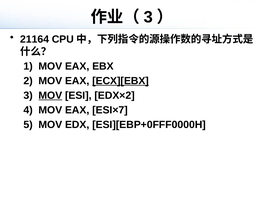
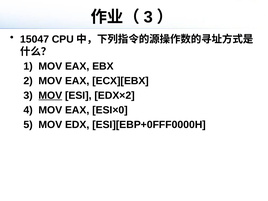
21164: 21164 -> 15047 (35, 39)
ECX][EBX underline: present -> none (121, 81)
ESI×7: ESI×7 -> ESI×0 (110, 110)
